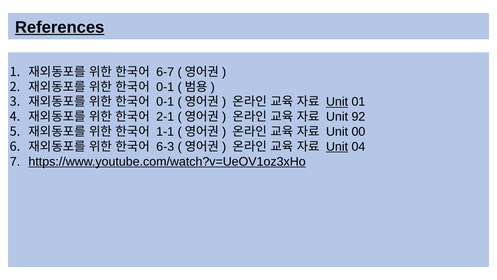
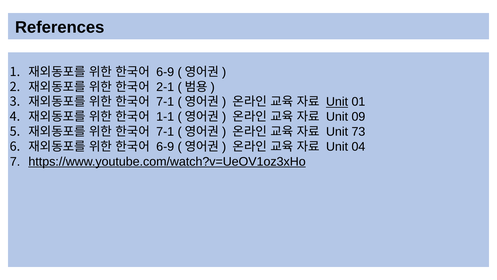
References underline: present -> none (60, 27)
6-7: 6-7 -> 6-9 (165, 72)
0-1: 0-1 -> 2-1 (165, 87)
0-1: 0-1 -> 7-1 (165, 102)
2-1: 2-1 -> 1-1 (165, 117)
92: 92 -> 09 (358, 117)
1-1: 1-1 -> 7-1 (165, 132)
00: 00 -> 73 (358, 132)
6-3: 6-3 -> 6-9 (165, 146)
Unit underline: present -> none (337, 146)
